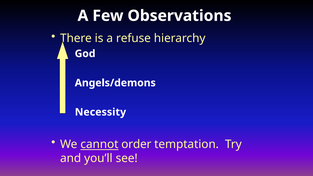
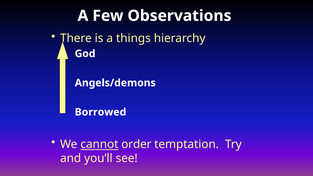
refuse: refuse -> things (133, 38)
Necessity: Necessity -> Borrowed (100, 112)
